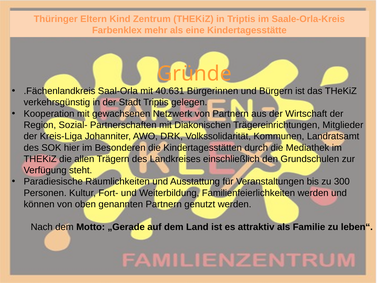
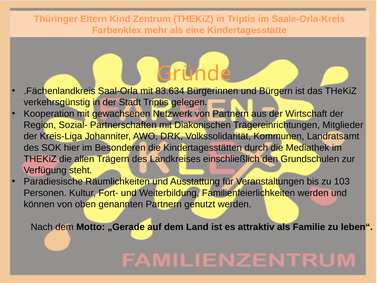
40.631: 40.631 -> 83.634 (170, 91)
300: 300 -> 103 (342, 181)
